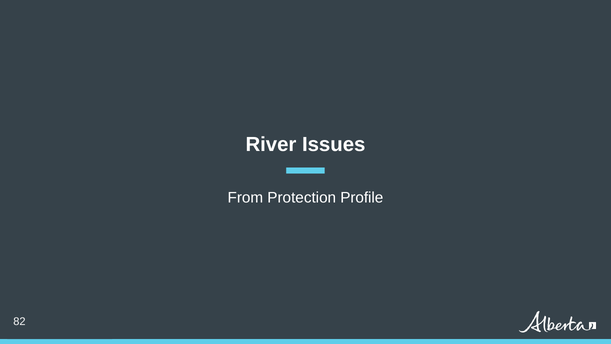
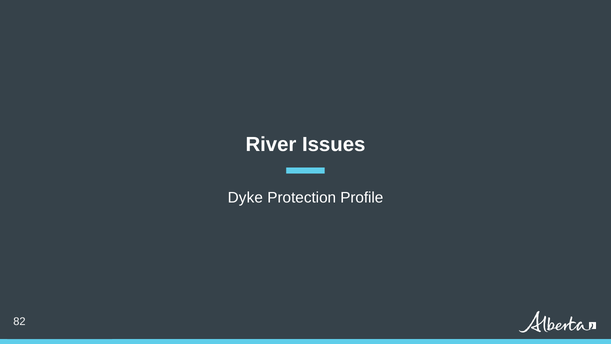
From: From -> Dyke (245, 197)
